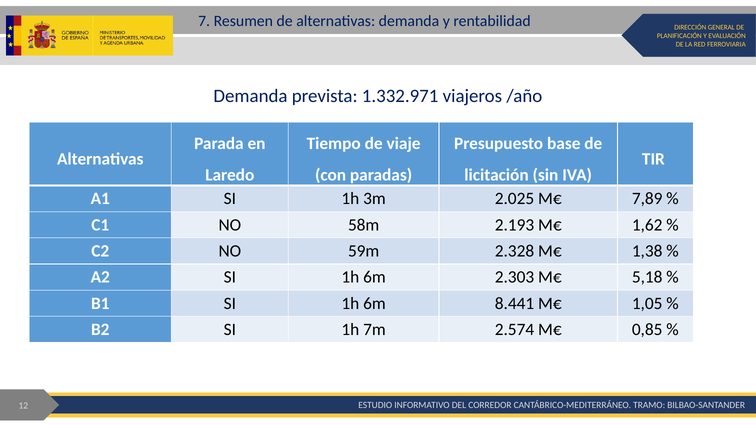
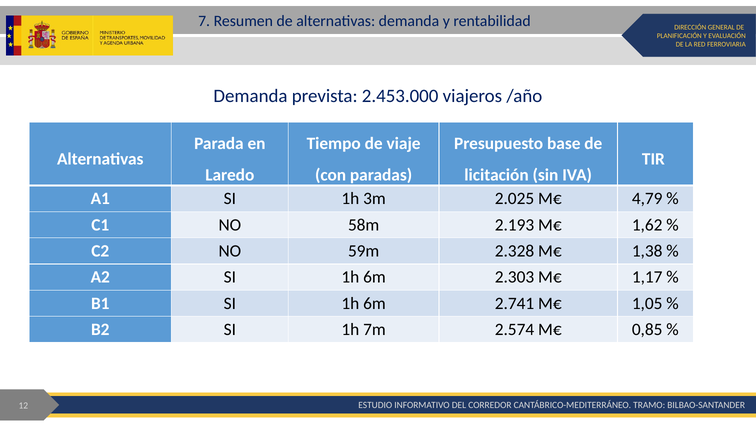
1.332.971: 1.332.971 -> 2.453.000 (400, 96)
7,89: 7,89 -> 4,79 (647, 199)
5,18: 5,18 -> 1,17 (647, 277)
8.441: 8.441 -> 2.741 (515, 304)
